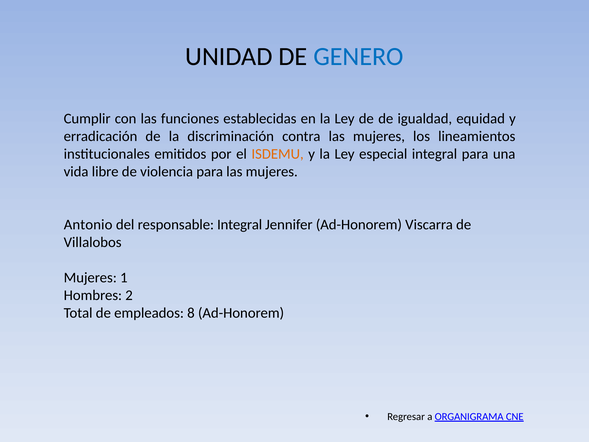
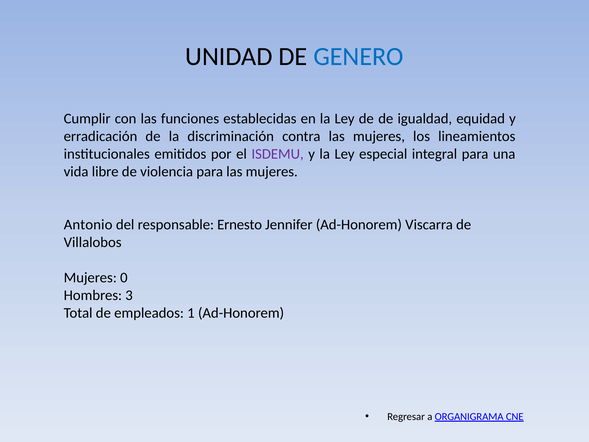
ISDEMU colour: orange -> purple (278, 154)
responsable Integral: Integral -> Ernesto (240, 224)
1: 1 -> 0 (124, 277)
2: 2 -> 3 (129, 295)
8: 8 -> 1 (191, 313)
